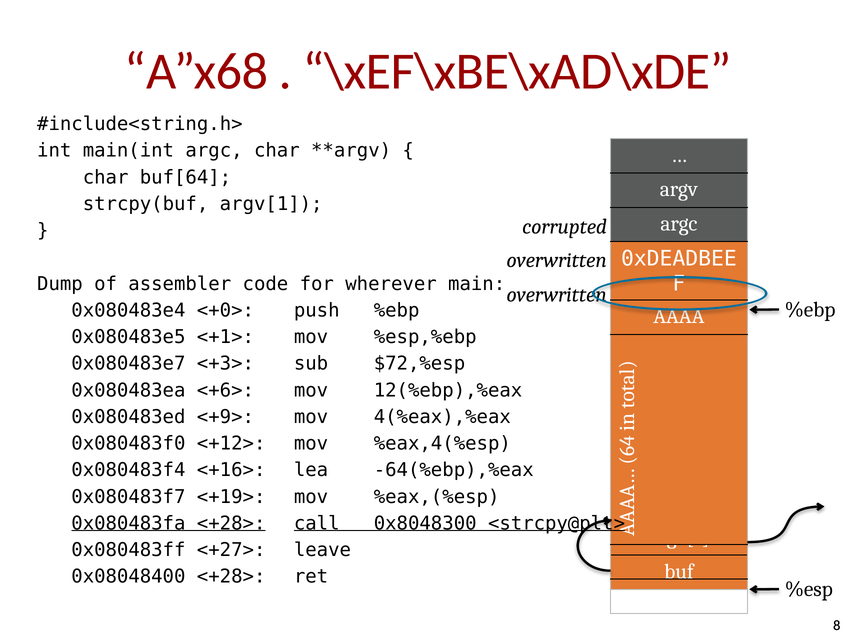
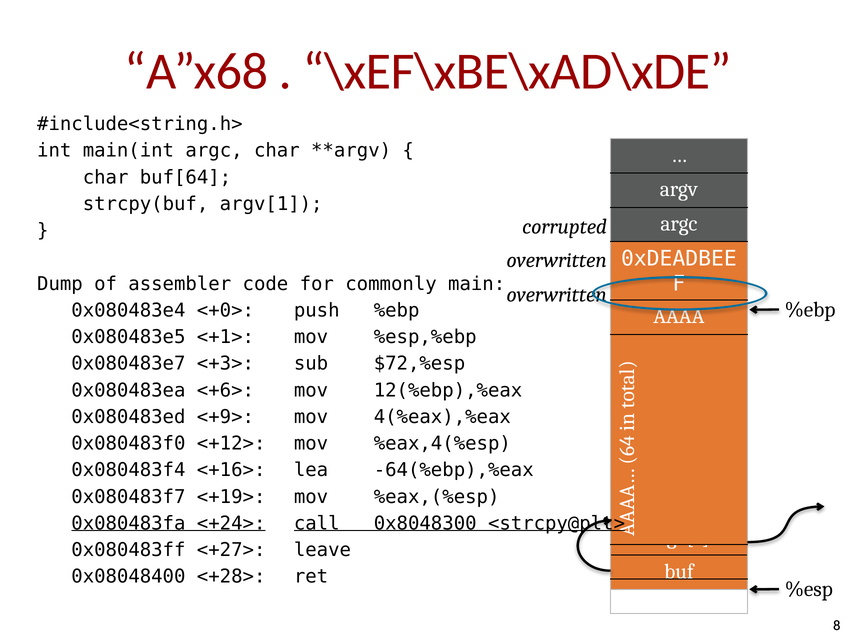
wherever: wherever -> commonly (391, 284)
0x080483fa <+28>: <+28> -> <+24> (231, 523)
